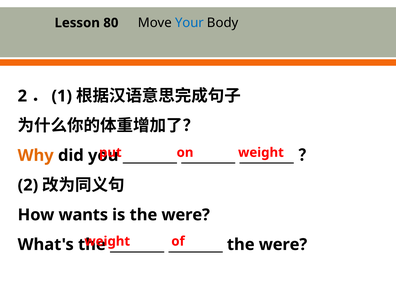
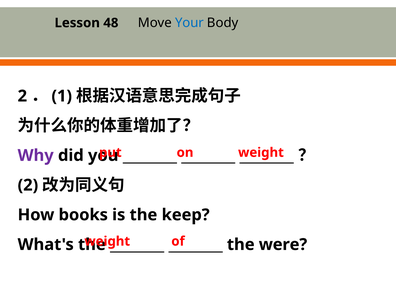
80: 80 -> 48 (111, 23)
Why colour: orange -> purple (36, 155)
wants: wants -> books (83, 215)
is the were: were -> keep (186, 215)
